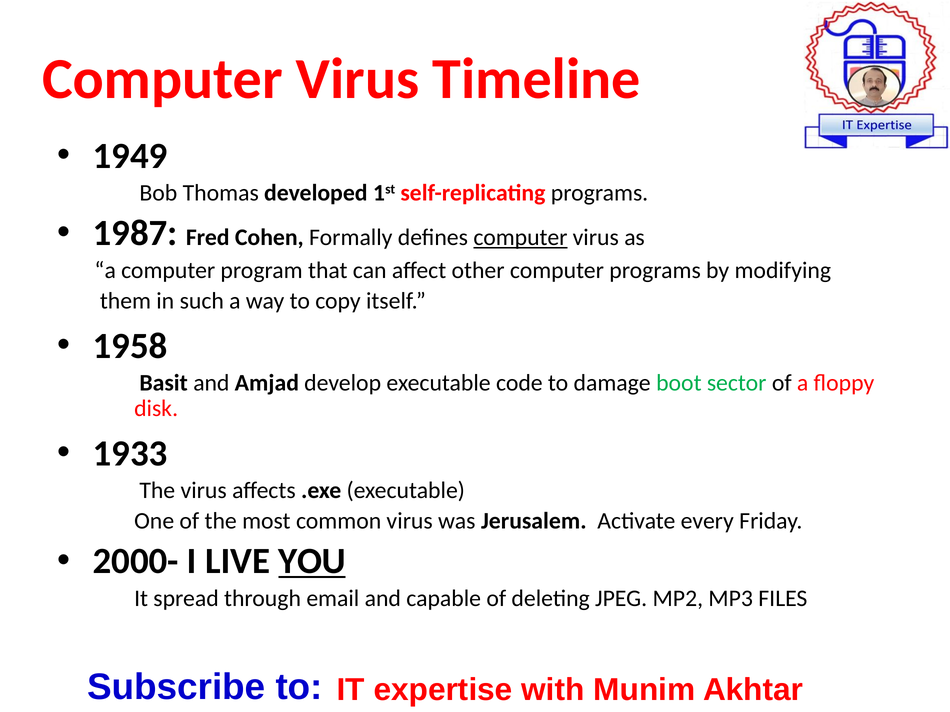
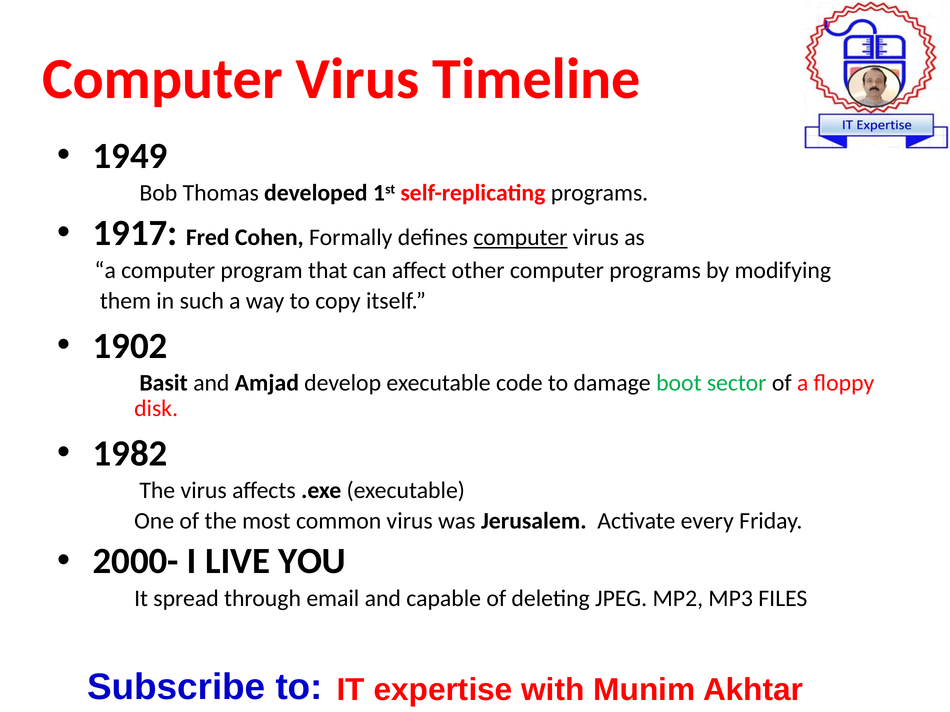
1987: 1987 -> 1917 (135, 233)
1958: 1958 -> 1902 (130, 346)
1933: 1933 -> 1982 (130, 454)
YOU underline: present -> none (312, 561)
